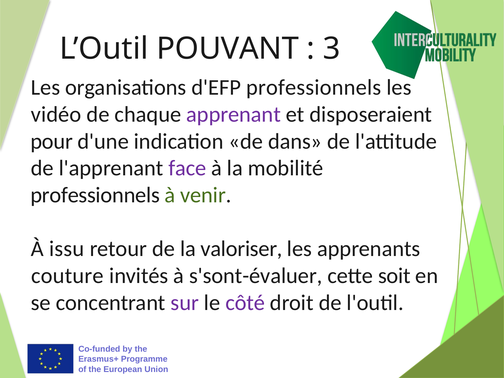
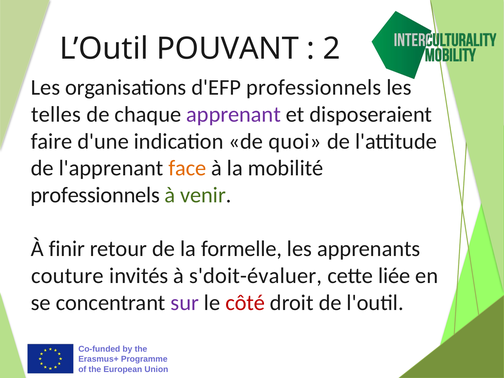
3: 3 -> 2 (332, 49)
vidéo: vidéo -> telles (56, 114)
pour: pour -> faire (52, 141)
dans: dans -> quoi (295, 141)
face colour: purple -> orange (187, 168)
issu: issu -> finir (67, 249)
valoriser: valoriser -> formelle (242, 249)
s'sont-évaluer: s'sont-évaluer -> s'doit-évaluer (256, 276)
soit: soit -> liée (394, 276)
côté colour: purple -> red (245, 303)
